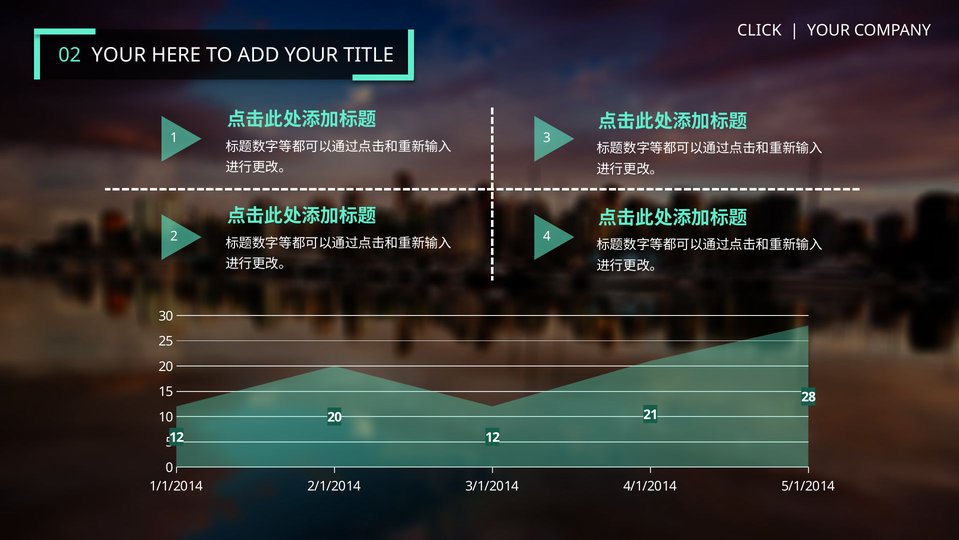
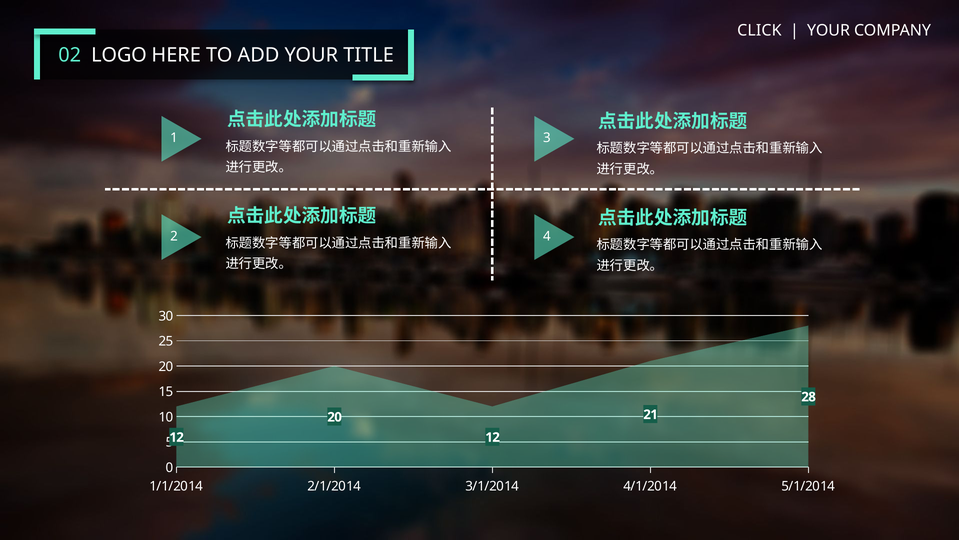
02 YOUR: YOUR -> LOGO (119, 55)
